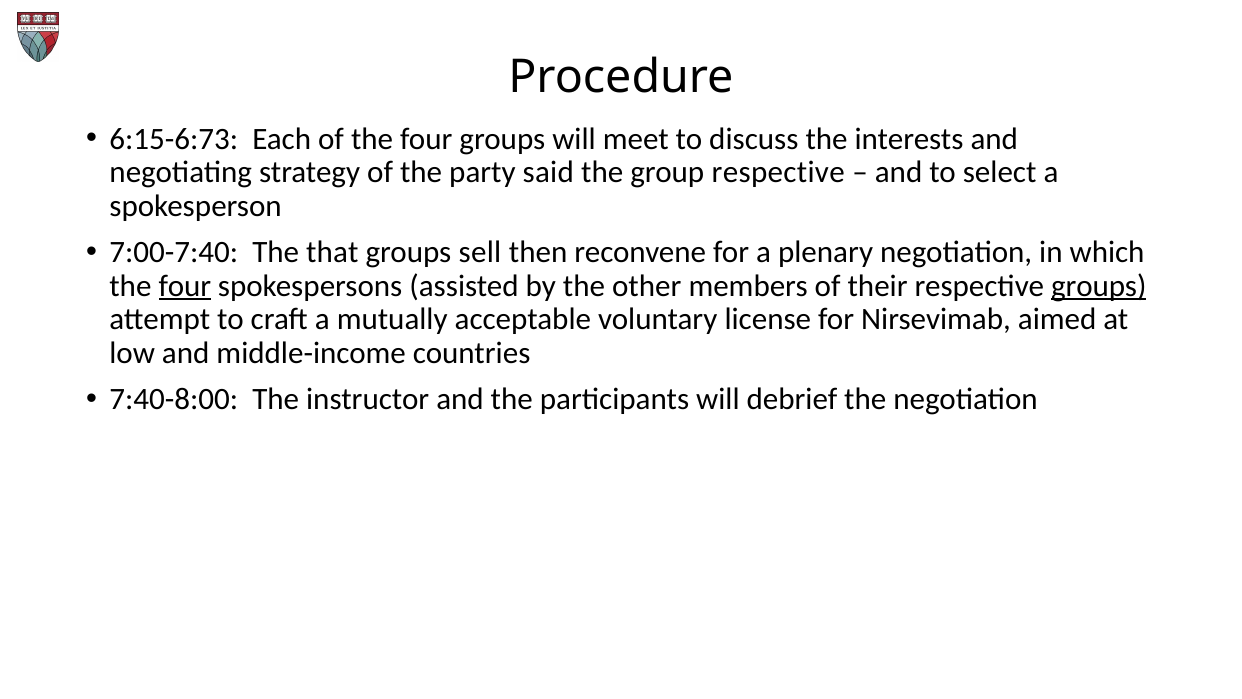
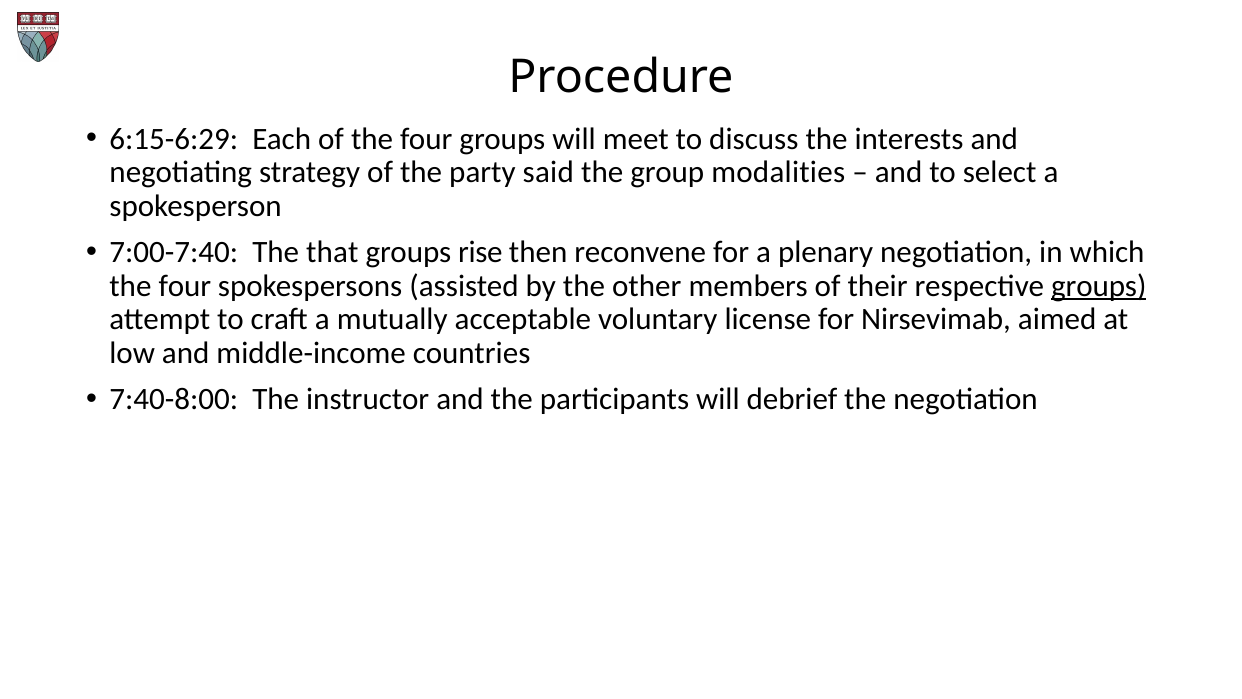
6:15-6:73: 6:15-6:73 -> 6:15-6:29 (174, 139)
group respective: respective -> modalities (778, 172)
sell: sell -> rise (480, 252)
four underline: present -> none (185, 286)
